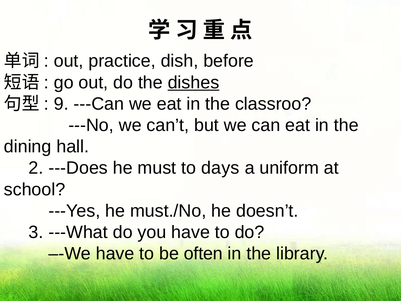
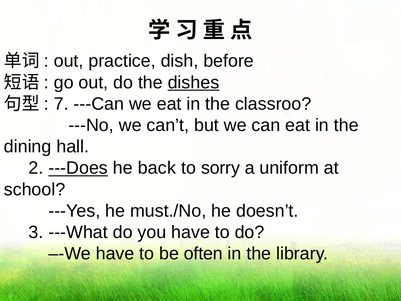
9: 9 -> 7 (61, 104)
---Does underline: none -> present (78, 168)
must: must -> back (157, 168)
days: days -> sorry (220, 168)
